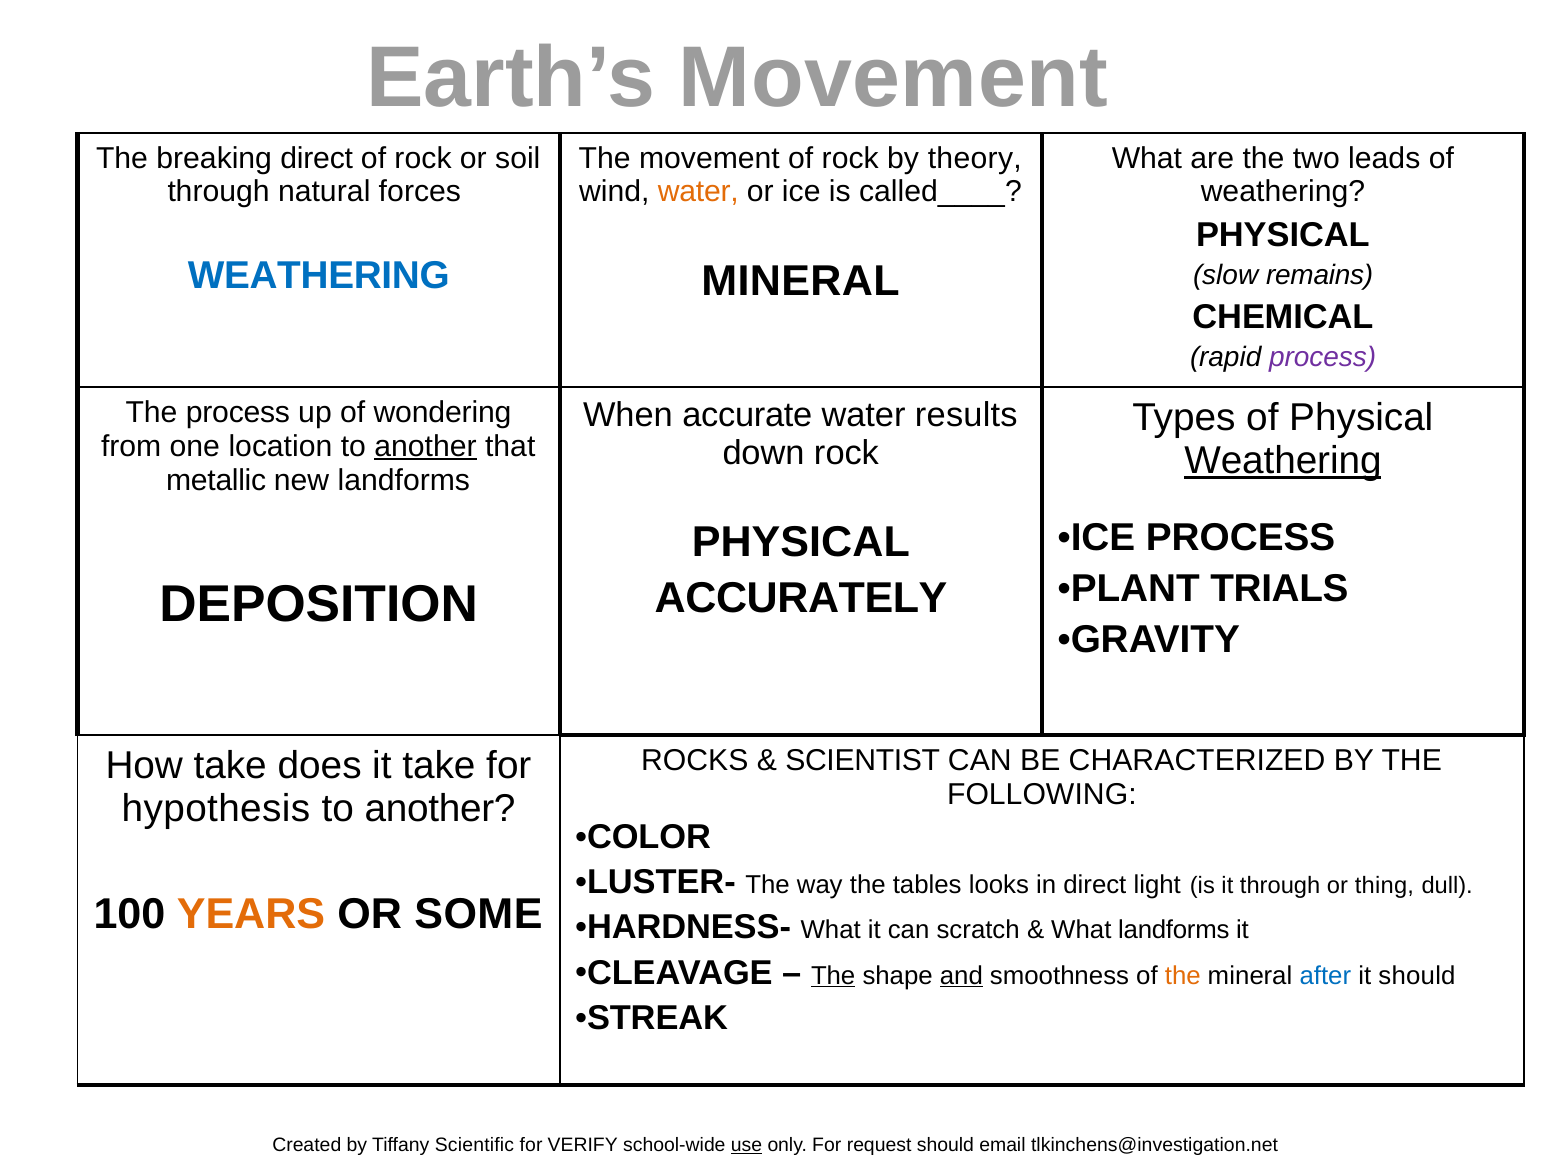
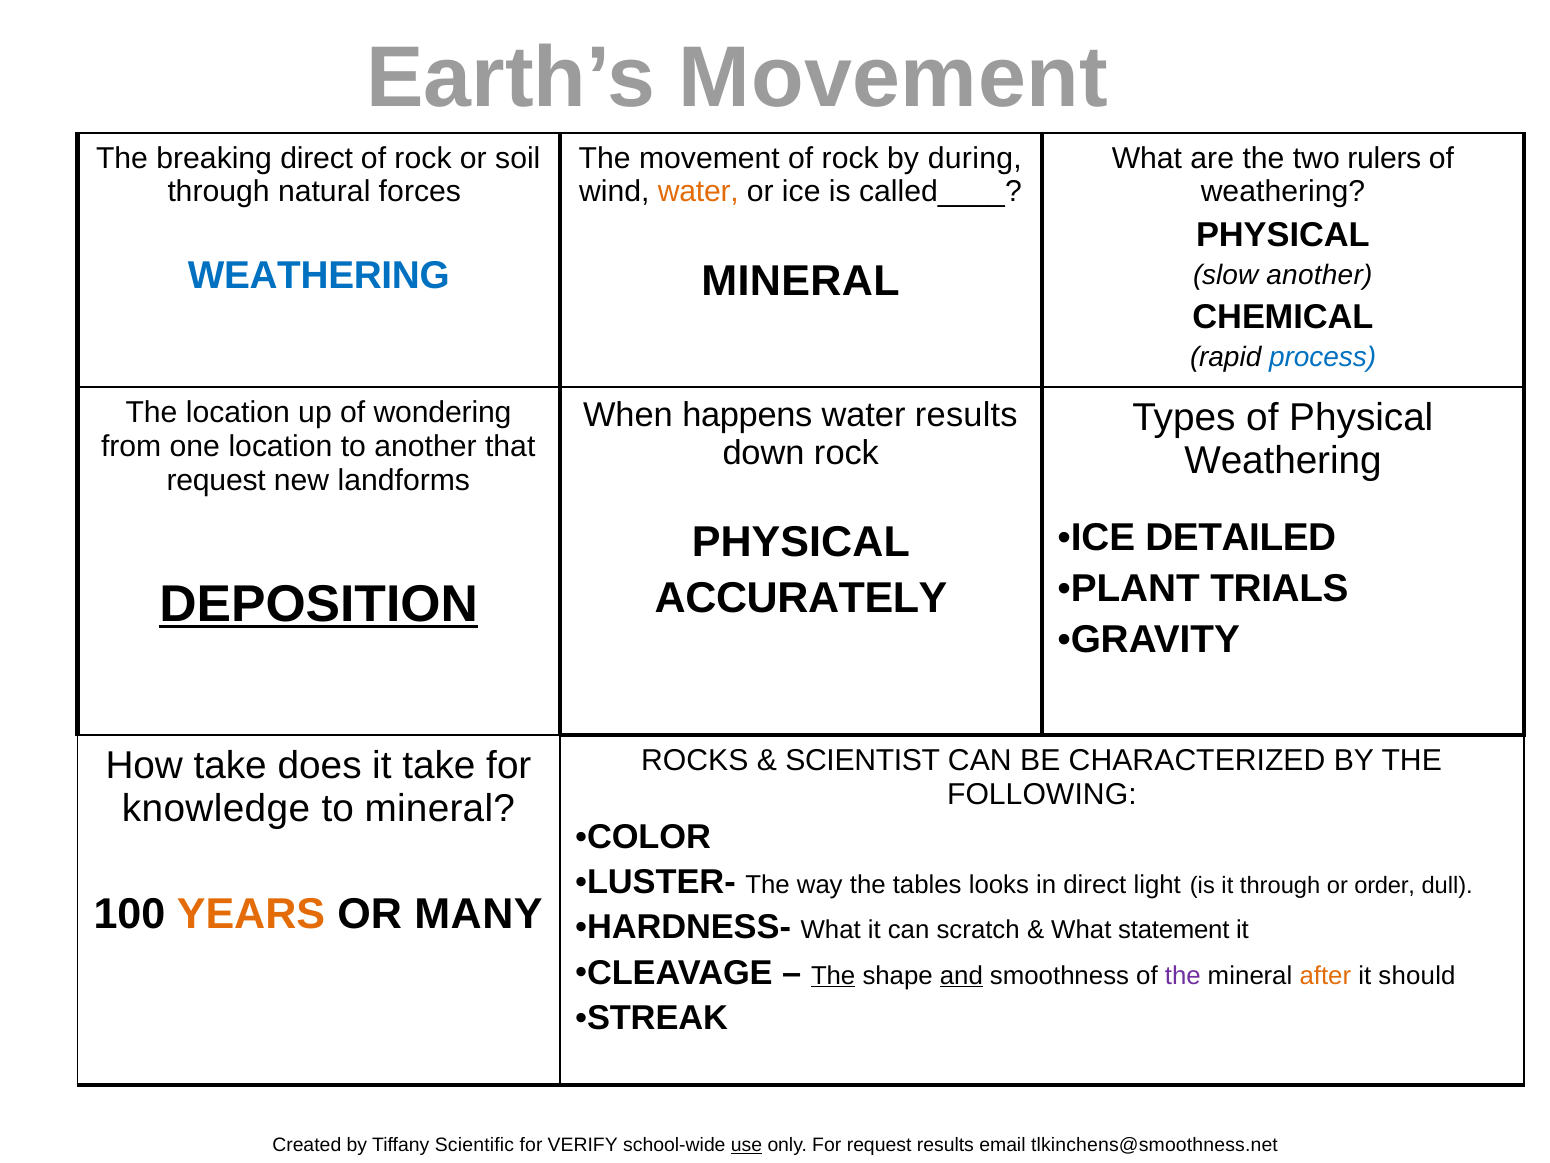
theory: theory -> during (975, 158)
leads: leads -> rulers (1384, 158)
slow remains: remains -> another (1319, 275)
process colour: purple -> blue (1323, 357)
The process: process -> location (238, 412)
accurate: accurate -> happens (747, 415)
another underline: present -> none (426, 446)
Weathering underline: present -> none (1283, 461)
metallic: metallic -> request (216, 480)
ICE PROCESS: PROCESS -> DETAILED (1241, 537)
DEPOSITION underline: none -> present (319, 604)
hypothesis: hypothesis -> knowledge (216, 808)
another: another -> mineral (440, 808)
thing: thing -> order (1385, 886)
SOME: SOME -> MANY (478, 914)
What landforms: landforms -> statement (1174, 930)
the colour: orange -> purple (1183, 975)
after colour: blue -> orange (1325, 975)
request should: should -> results (945, 1145)
tlkinchens@investigation.net: tlkinchens@investigation.net -> tlkinchens@smoothness.net (1154, 1145)
